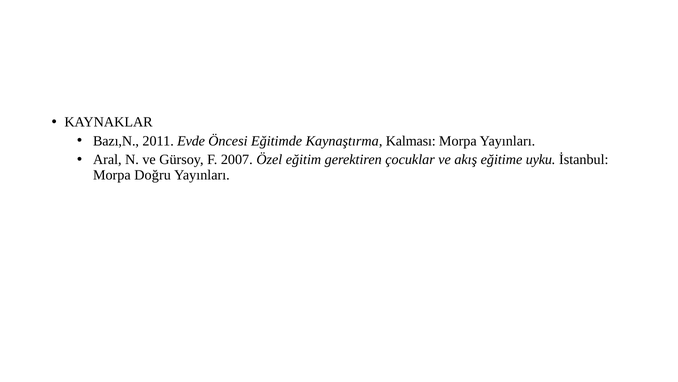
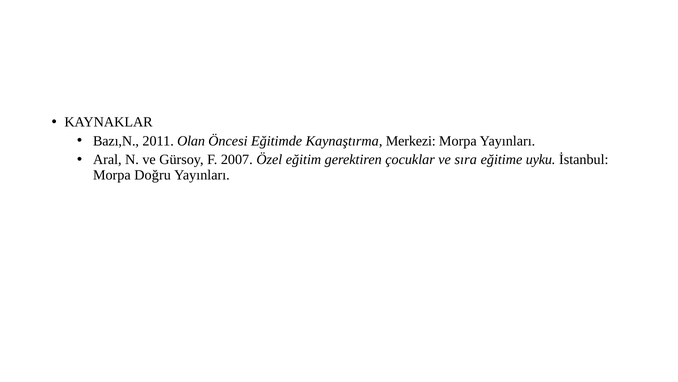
Evde: Evde -> Olan (191, 141)
Kalması: Kalması -> Merkezi (411, 141)
akış: akış -> sıra (466, 159)
